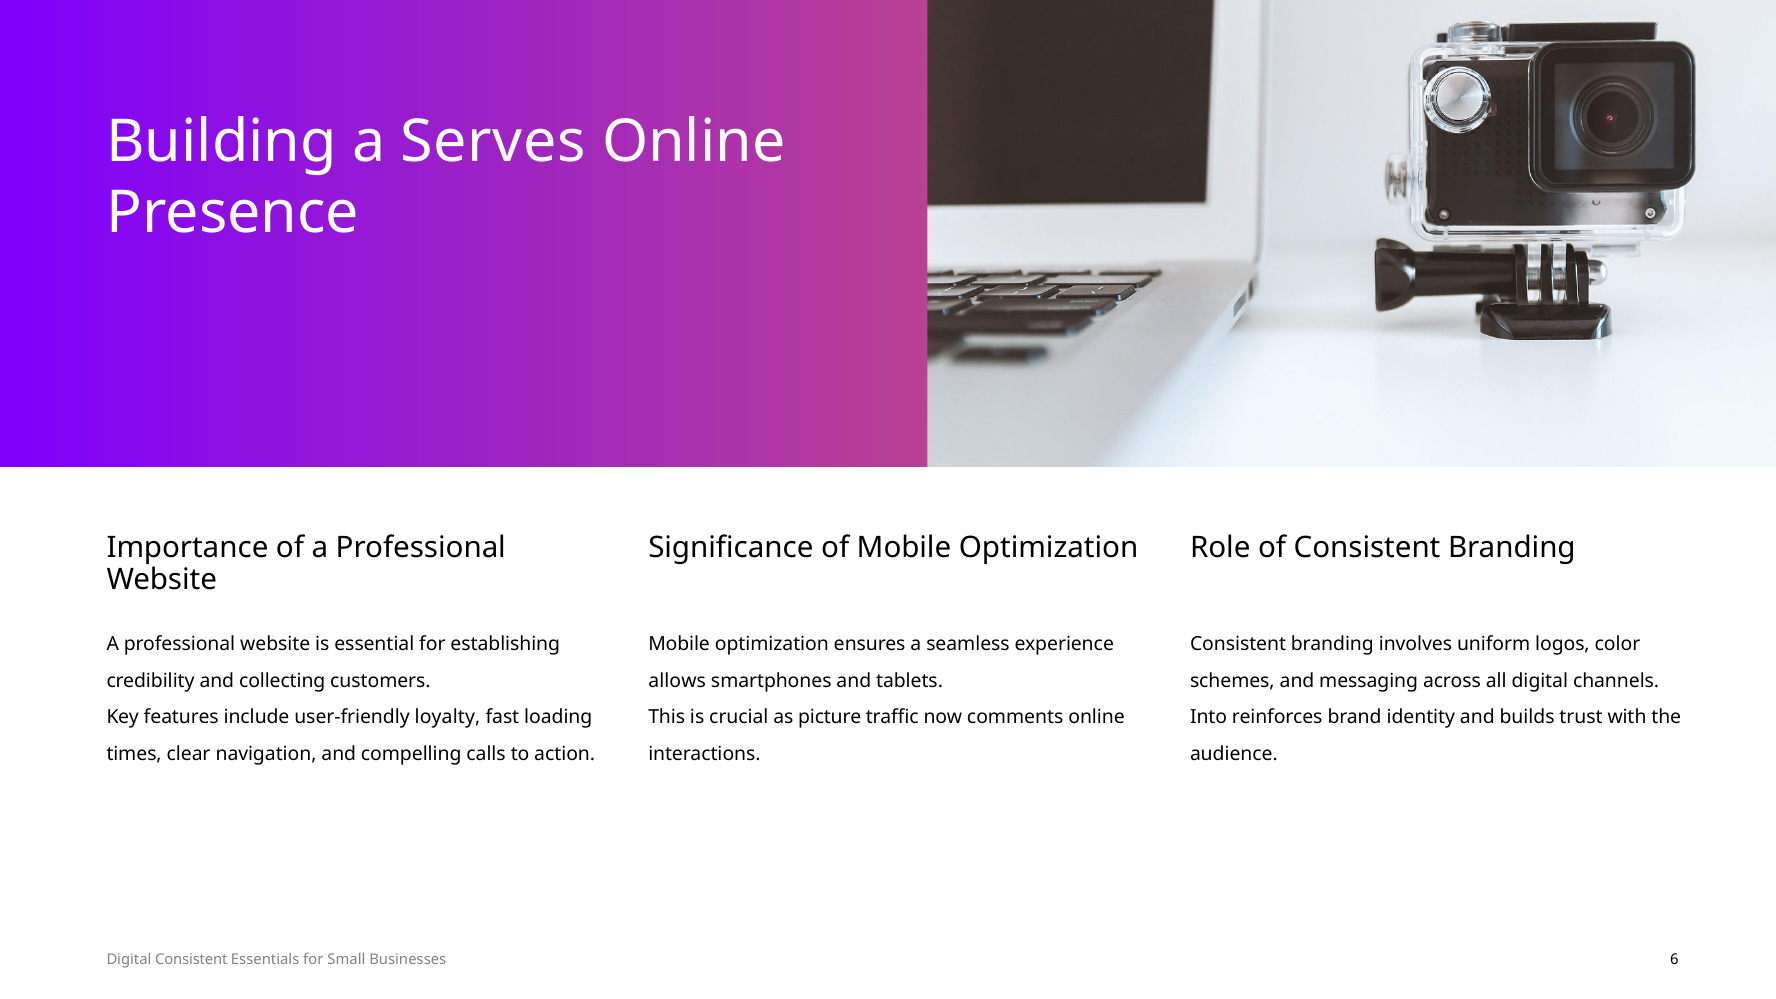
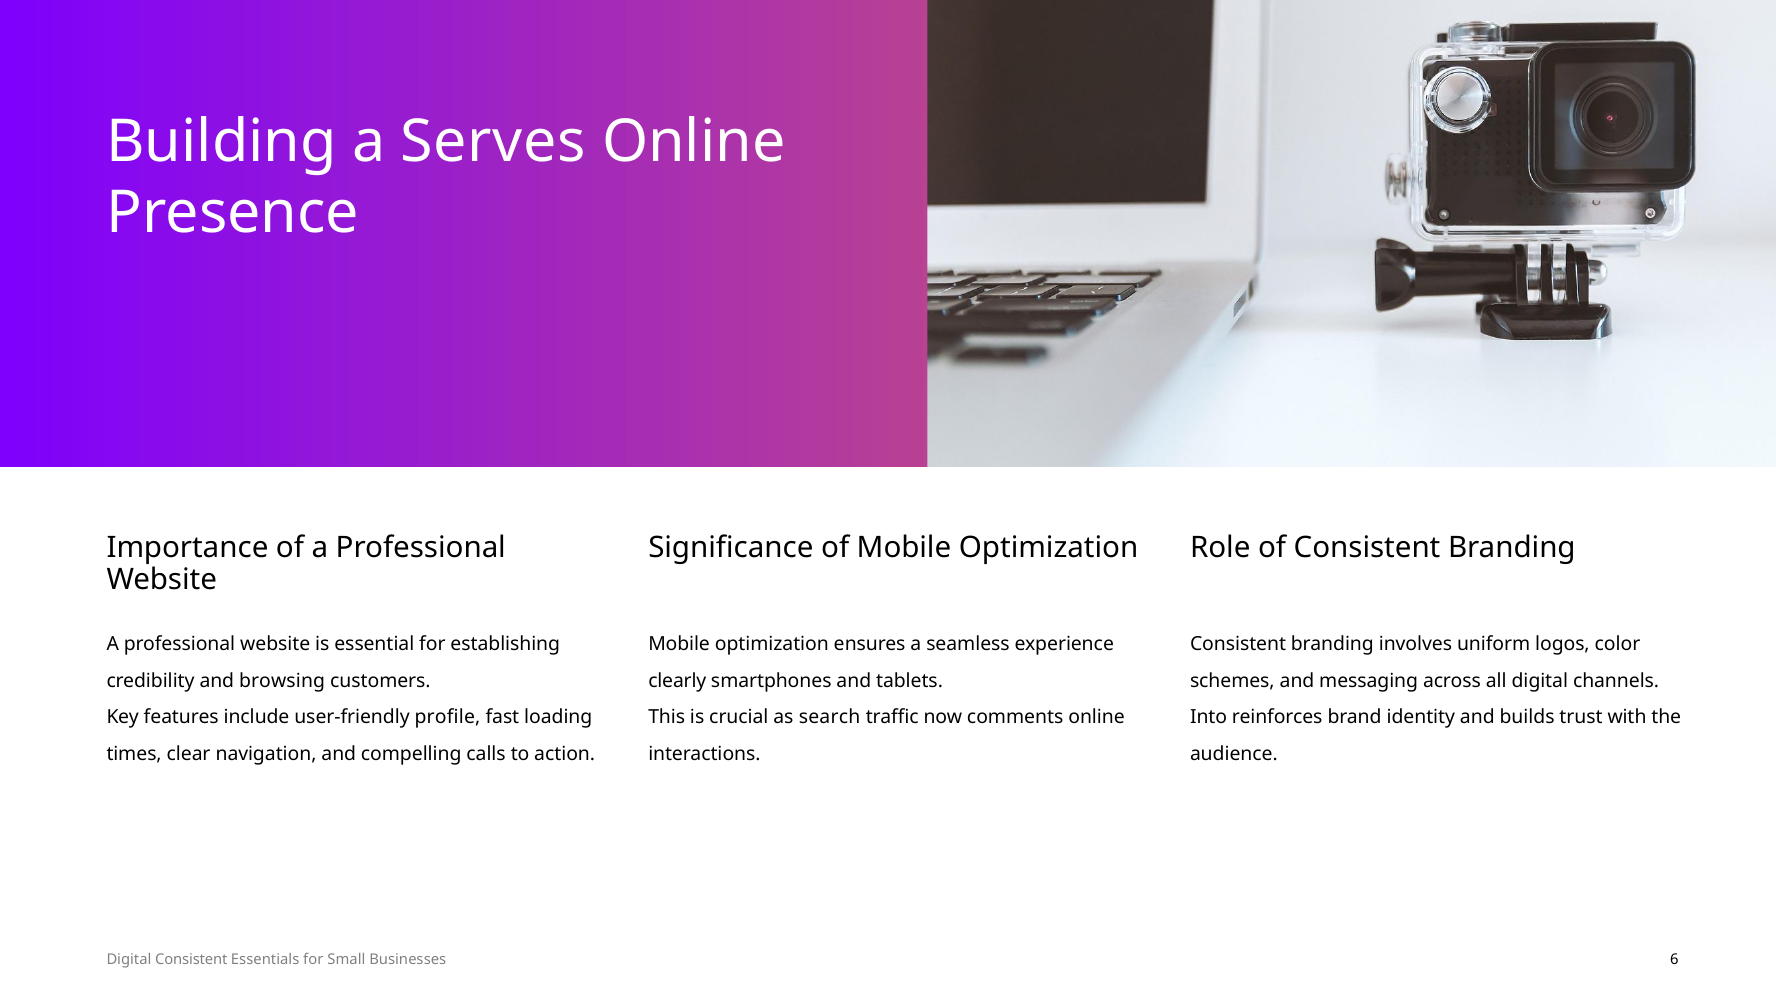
collecting: collecting -> browsing (282, 681)
allows: allows -> clearly (677, 681)
loyalty: loyalty -> profile (447, 718)
picture: picture -> search (830, 718)
